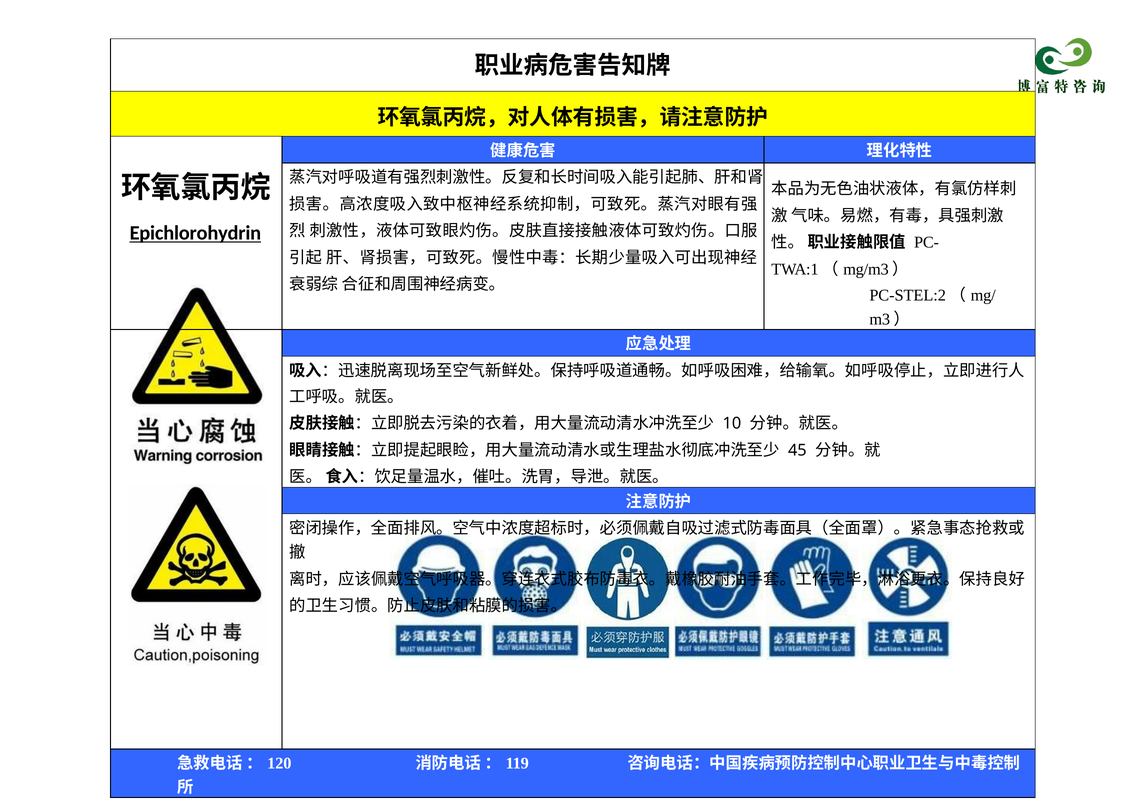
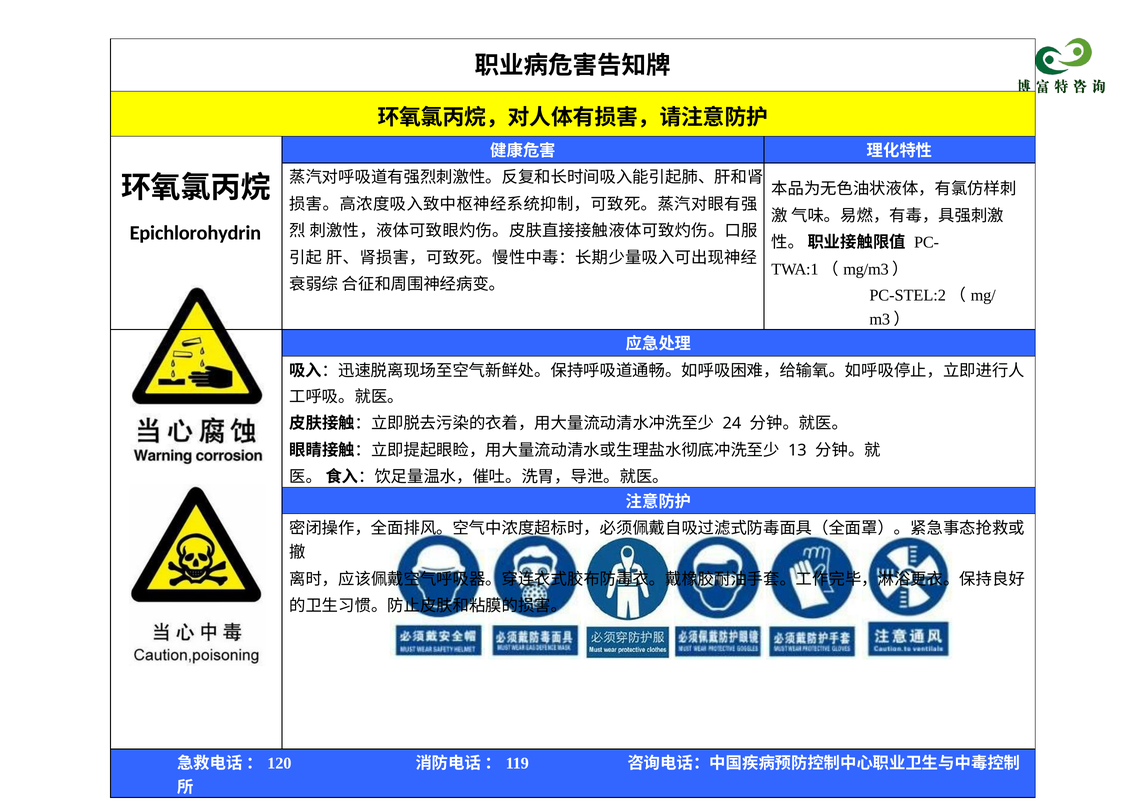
Epichlorohydrin underline: present -> none (195, 233)
10: 10 -> 24 (732, 423)
45: 45 -> 13 (797, 450)
